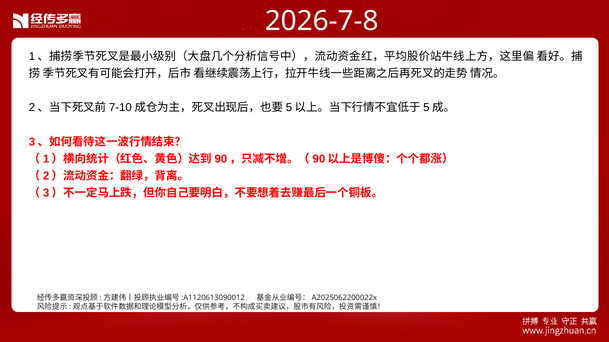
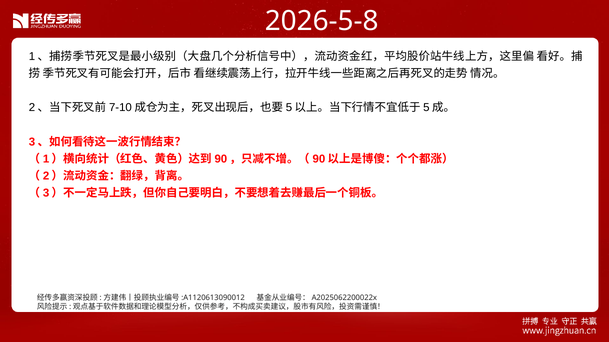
2026-7-8: 2026-7-8 -> 2026-5-8 (322, 21)
